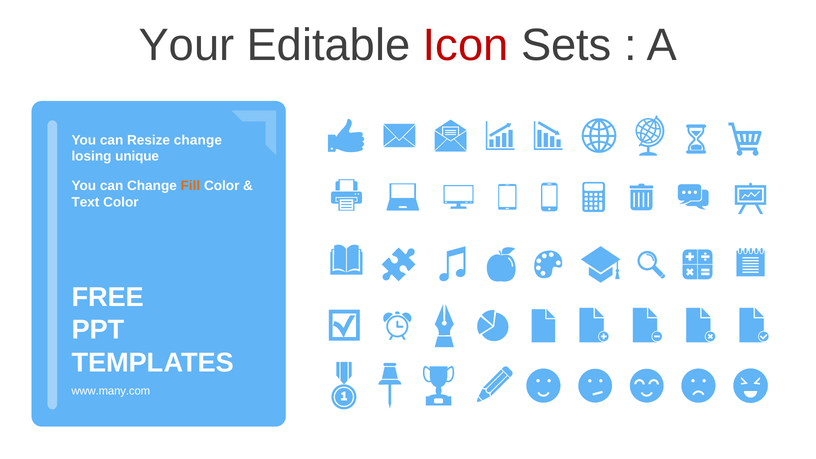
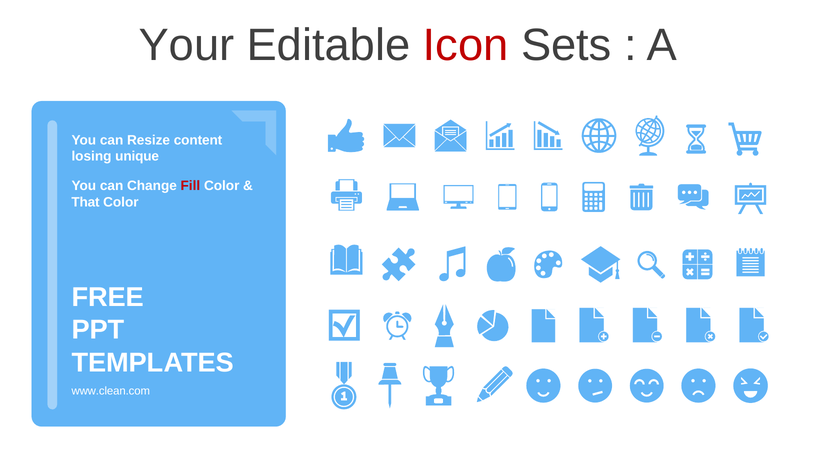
Resize change: change -> content (198, 140)
Fill colour: orange -> red (190, 186)
Text: Text -> That (86, 202)
www.many.com: www.many.com -> www.clean.com (111, 391)
